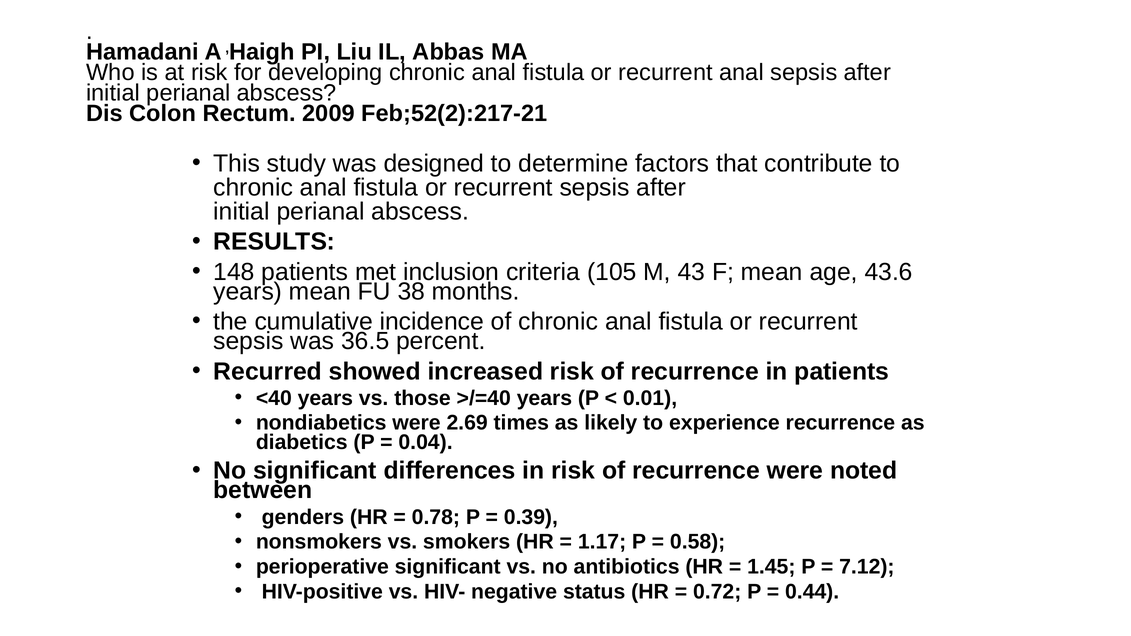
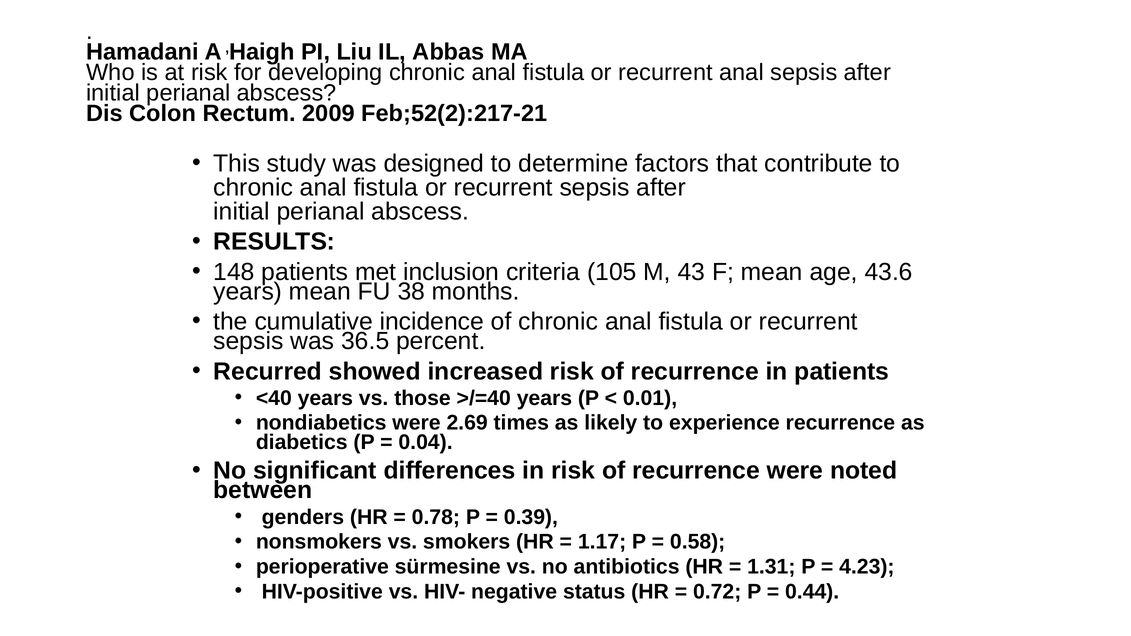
perioperative significant: significant -> sürmesine (448, 567)
1.45: 1.45 -> 1.31 (771, 567)
7.12: 7.12 -> 4.23 (867, 567)
